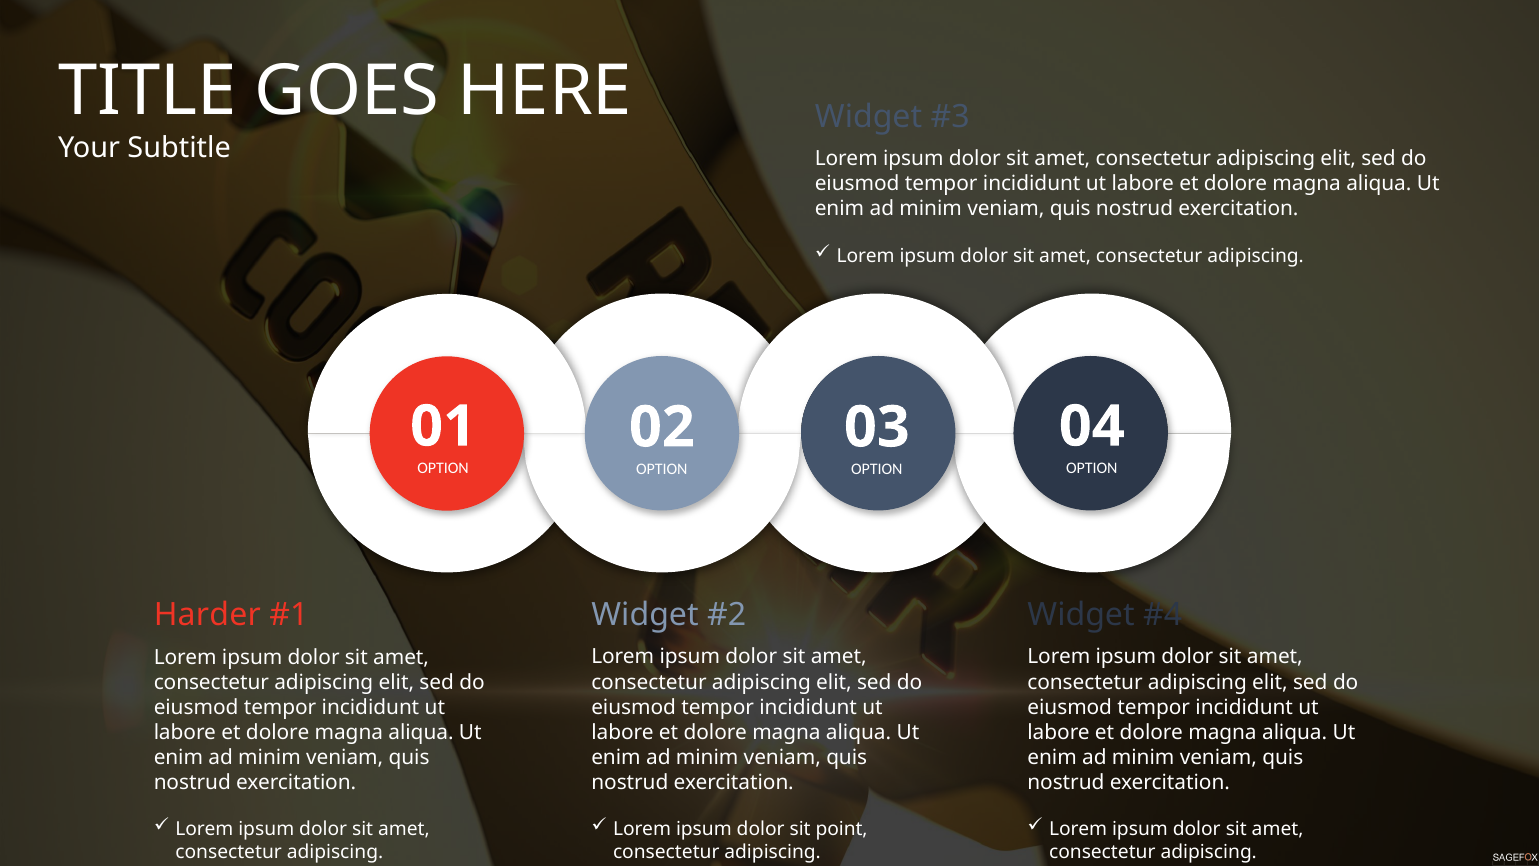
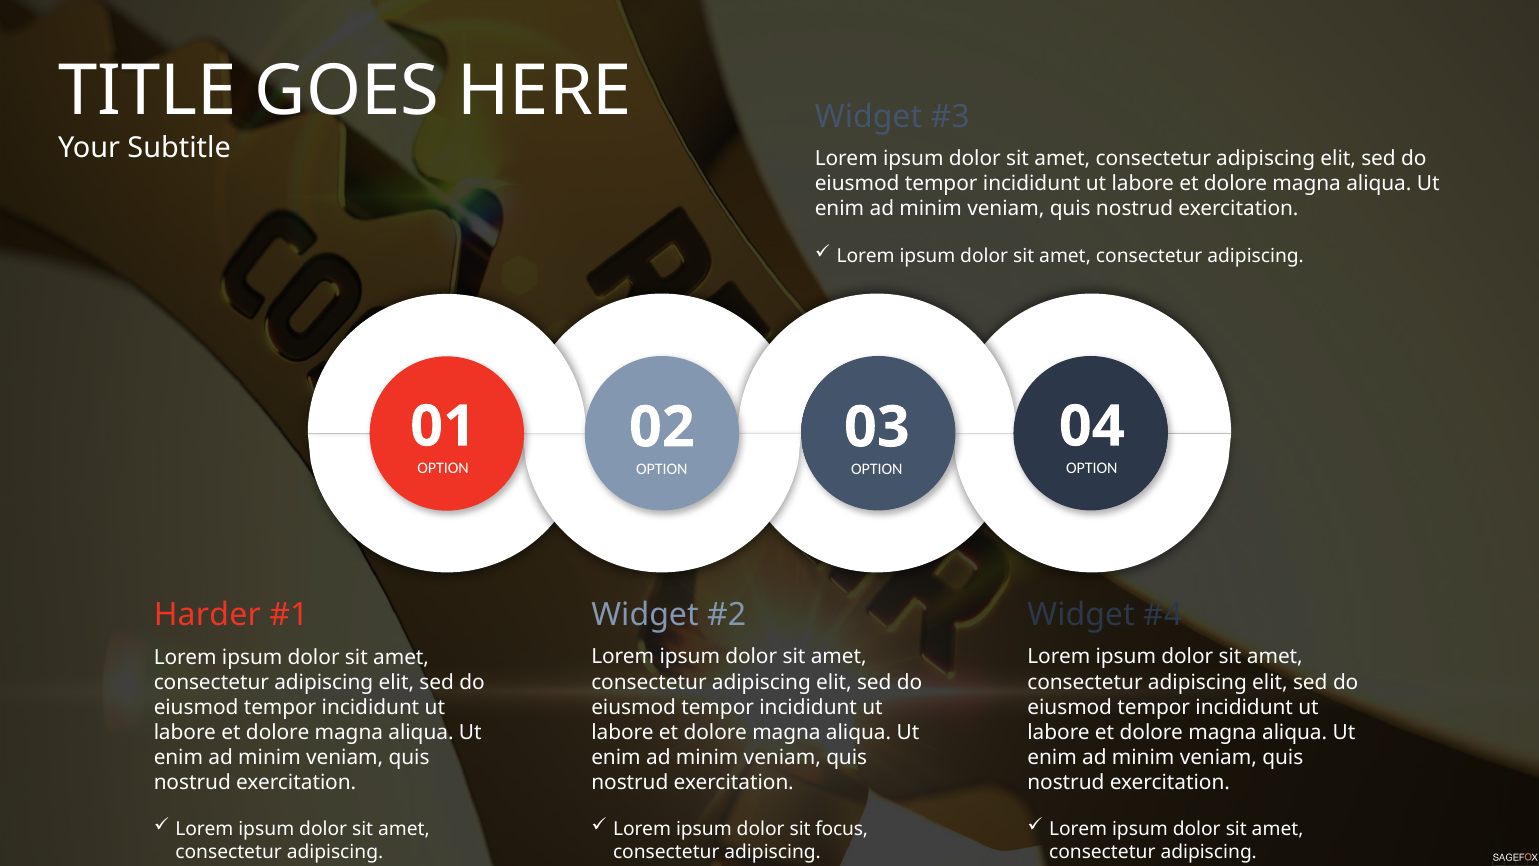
point: point -> focus (842, 829)
